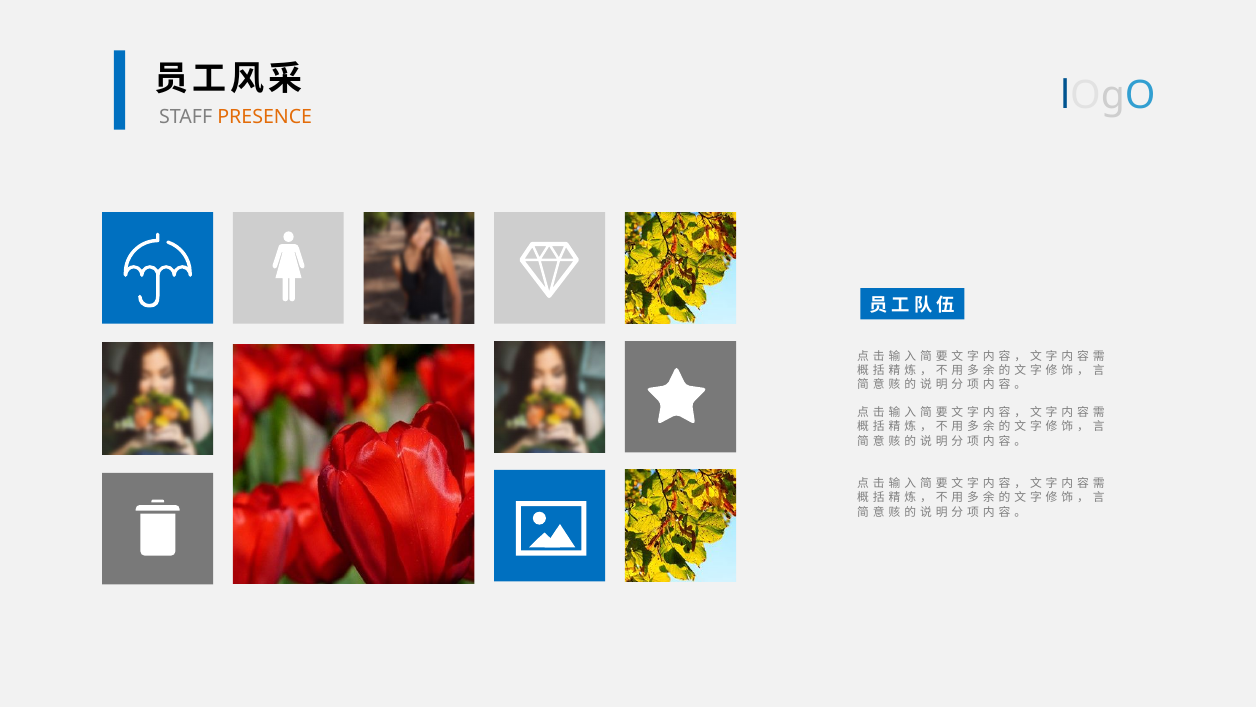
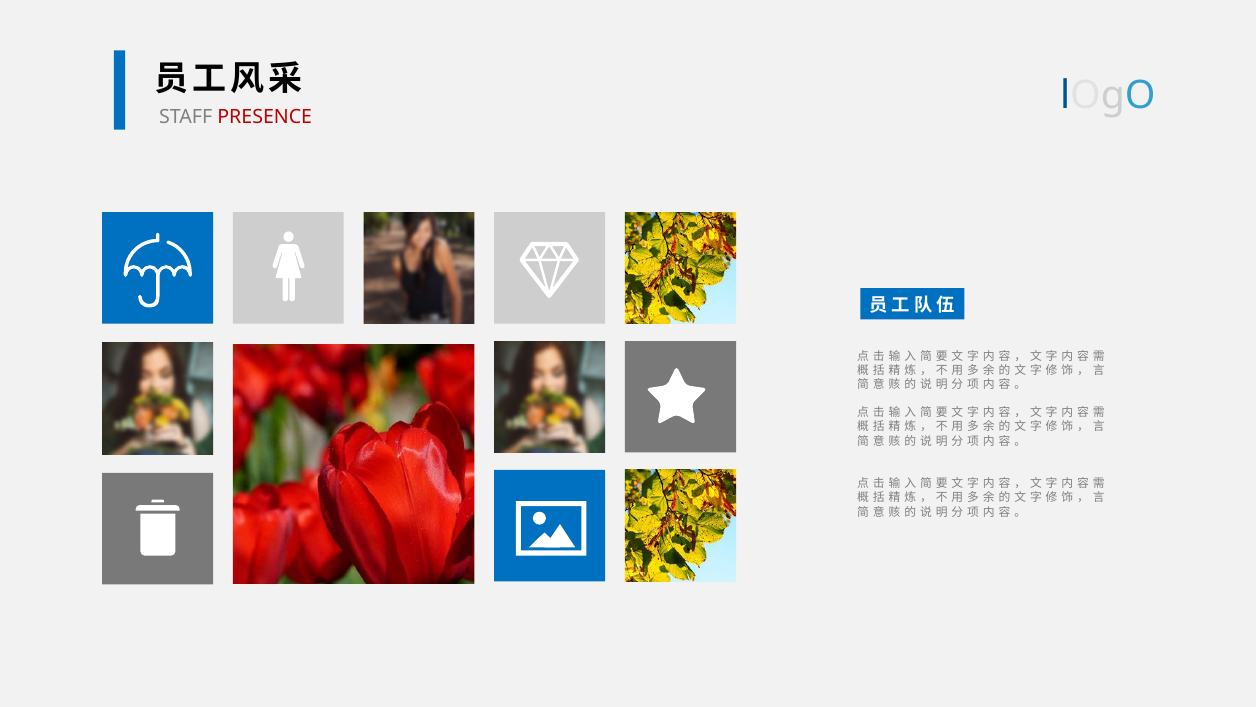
PRESENCE colour: orange -> red (265, 117)
